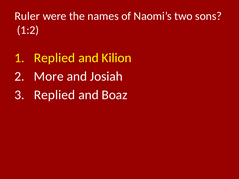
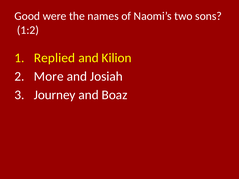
Ruler: Ruler -> Good (27, 16)
Replied: Replied -> Journey (55, 95)
